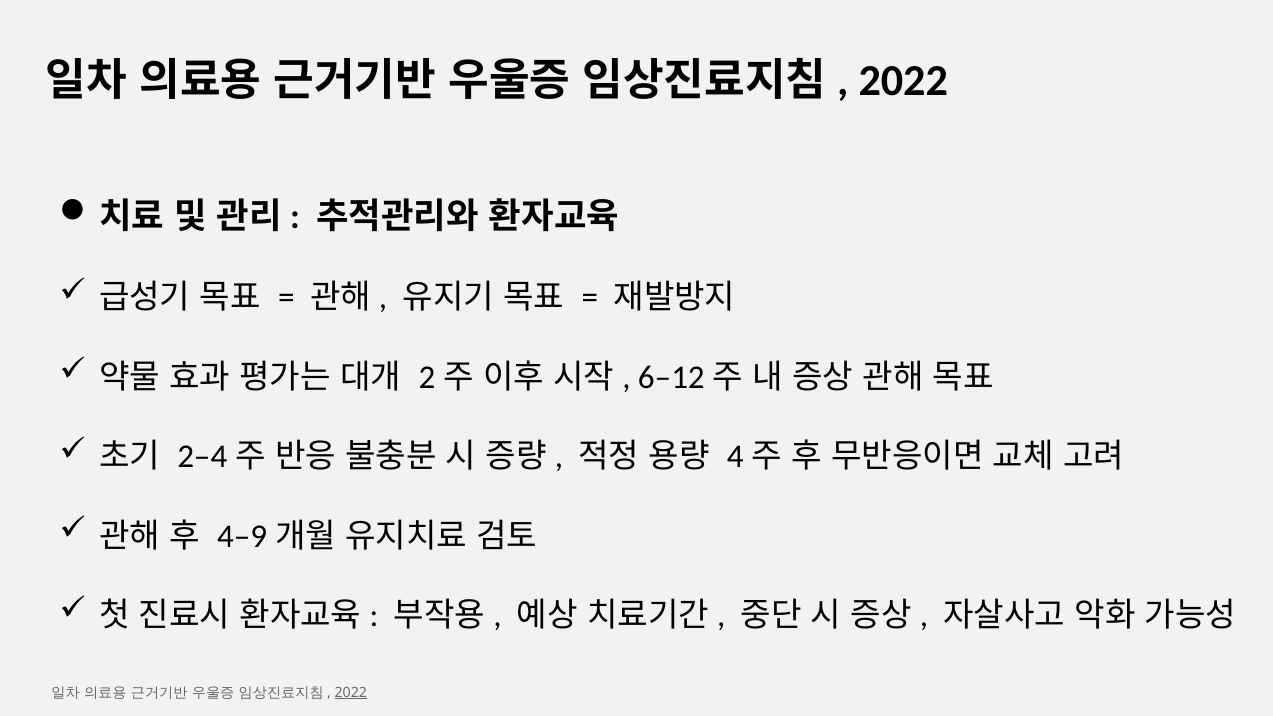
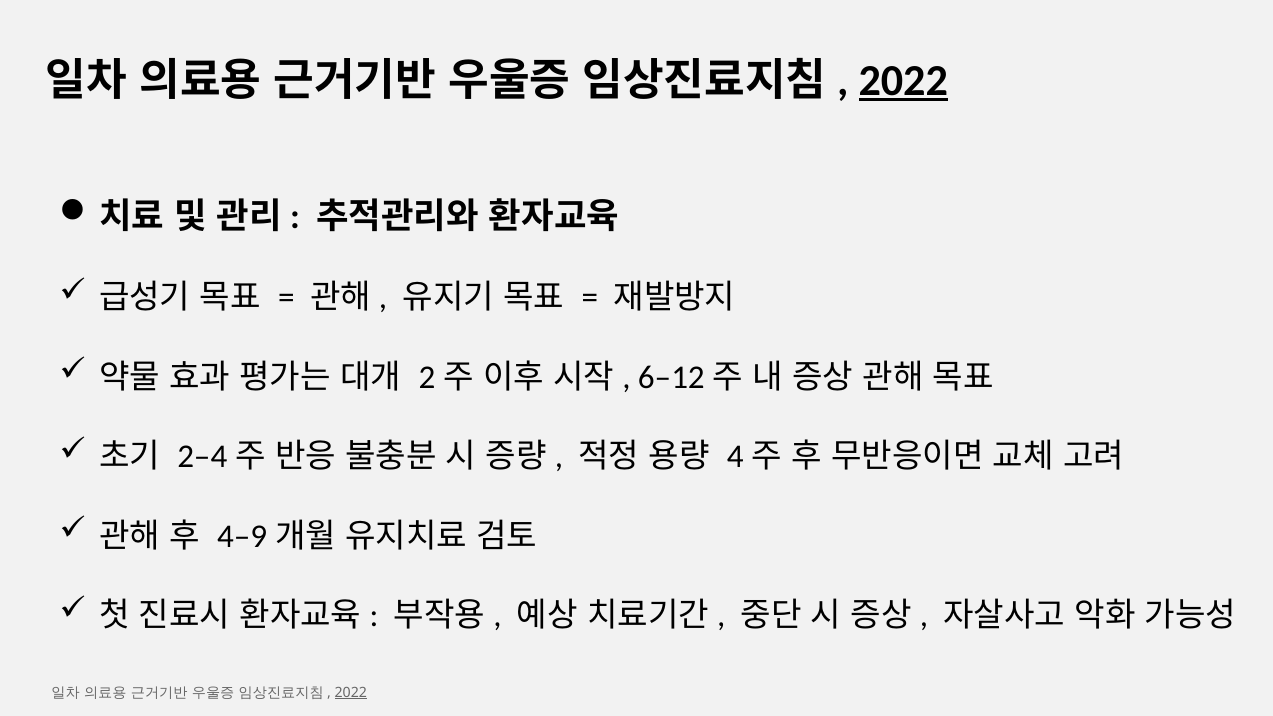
2022 underline: none -> present (903, 80)
